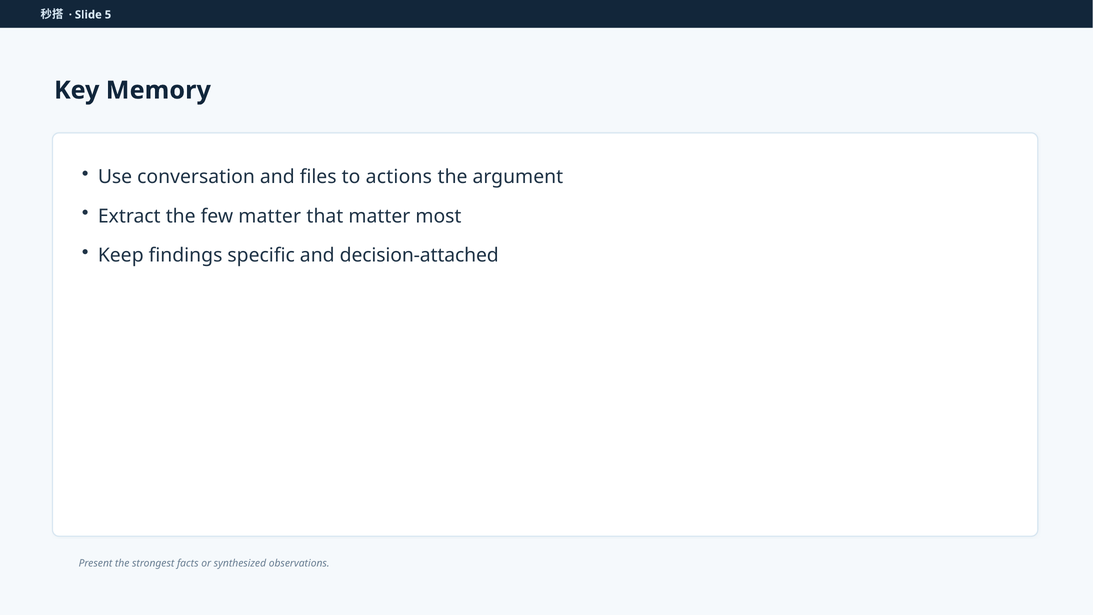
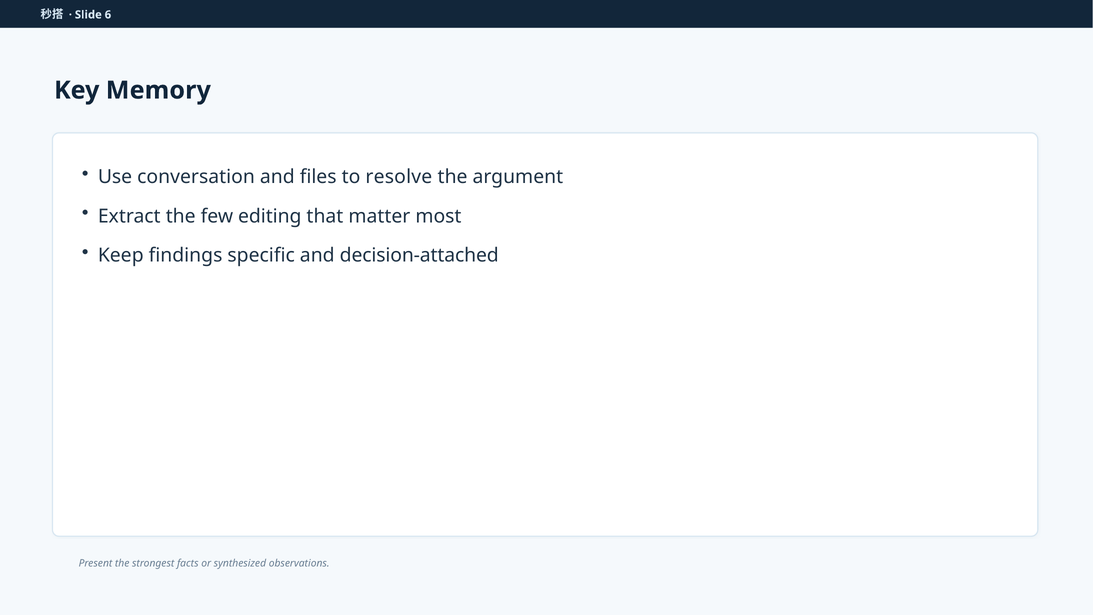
5: 5 -> 6 (108, 15)
actions: actions -> resolve (399, 177)
few matter: matter -> editing (270, 216)
